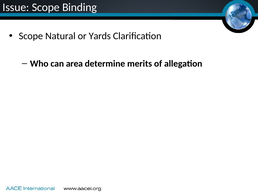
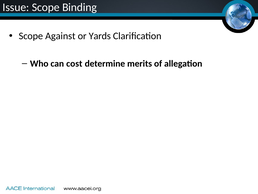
Natural: Natural -> Against (60, 36)
area: area -> cost (74, 63)
